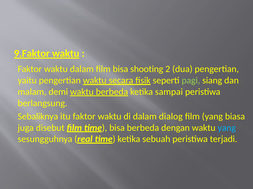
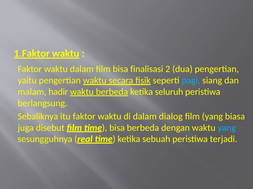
9.Faktor: 9.Faktor -> 1.Faktor (32, 54)
shooting: shooting -> finalisasi (147, 69)
pagi colour: light green -> light blue (191, 81)
demi: demi -> hadir (58, 92)
sampai: sampai -> seluruh (169, 92)
